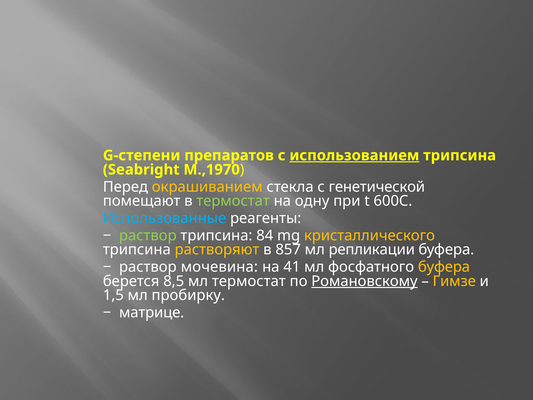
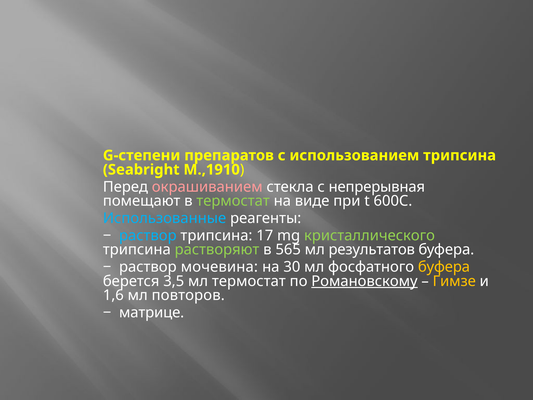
использованием underline: present -> none (354, 155)
M.,1970: M.,1970 -> M.,1910 (212, 170)
окрашиванием colour: yellow -> pink (207, 187)
генетической: генетической -> непрерывная (377, 187)
одну: одну -> виде (312, 201)
раствор colour: light green -> light blue (148, 235)
84: 84 -> 17 (265, 235)
кристаллического colour: yellow -> light green (369, 235)
растворяют colour: yellow -> light green (217, 250)
857: 857 -> 565 (288, 250)
репликации: репликации -> результатов (372, 250)
41: 41 -> 30 (292, 267)
8,5: 8,5 -> 3,5 (174, 281)
1,5: 1,5 -> 1,6 (113, 295)
пробирку: пробирку -> повторов (188, 295)
